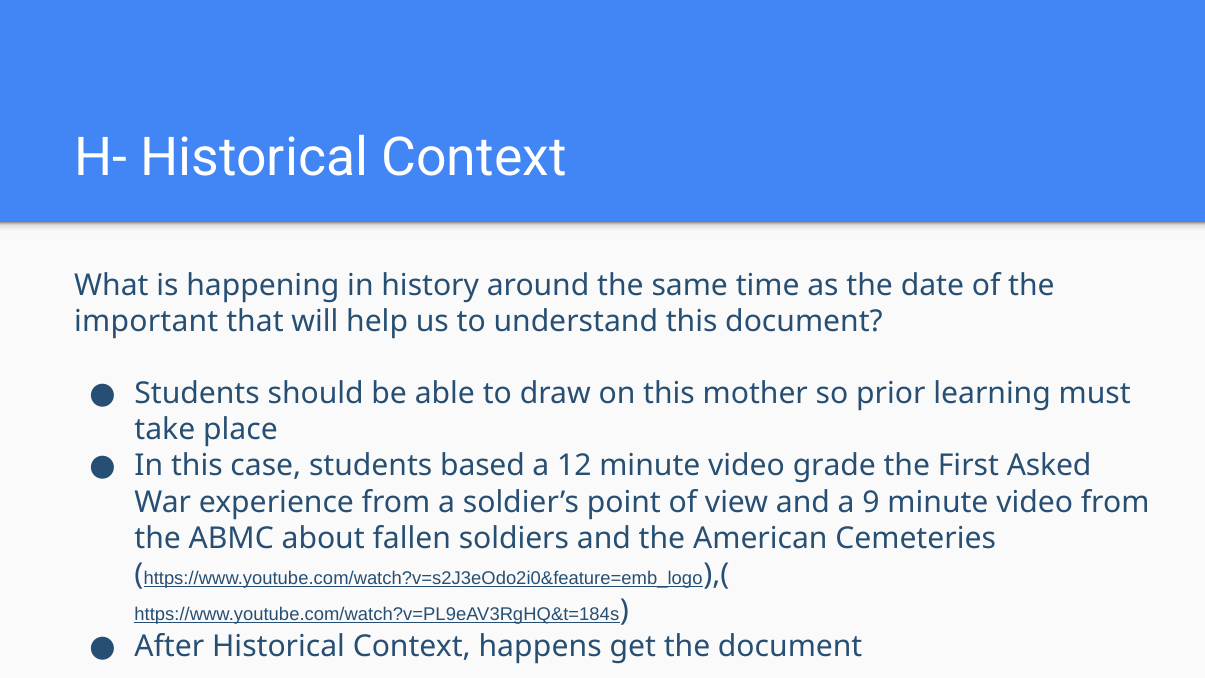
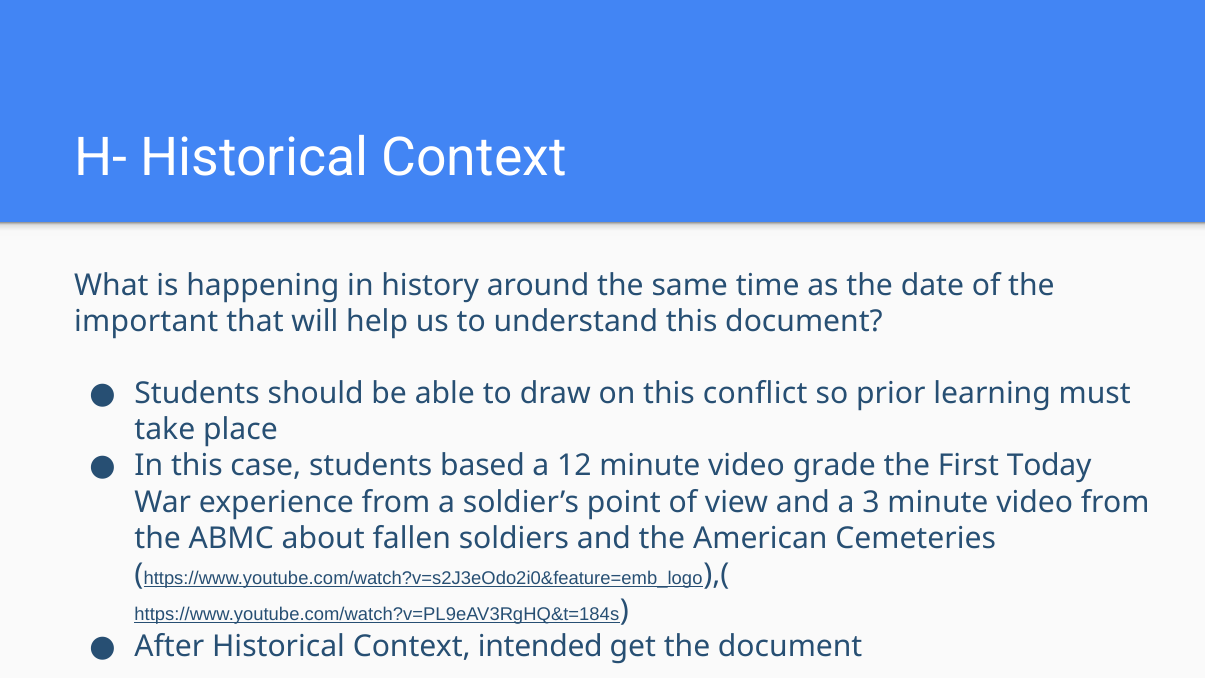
mother: mother -> conflict (755, 394)
Asked: Asked -> Today (1049, 466)
9: 9 -> 3 (871, 502)
happens: happens -> intended (540, 647)
